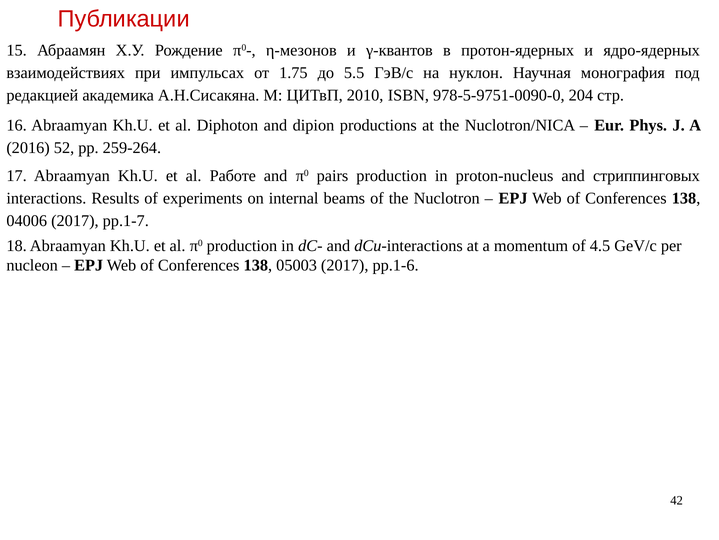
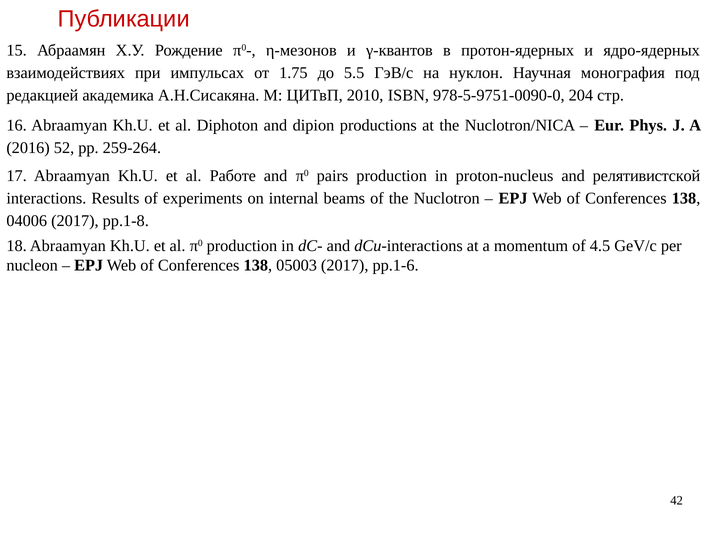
стриппинговых: стриппинговых -> релятивистской (646, 175)
pp.1-7: pp.1-7 -> pp.1-8 (126, 220)
